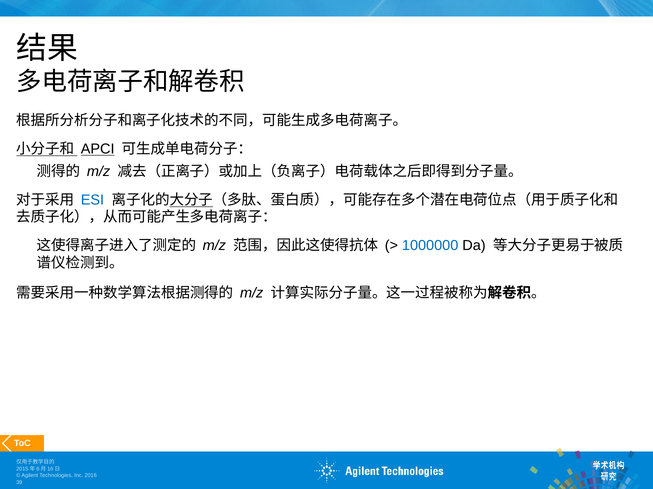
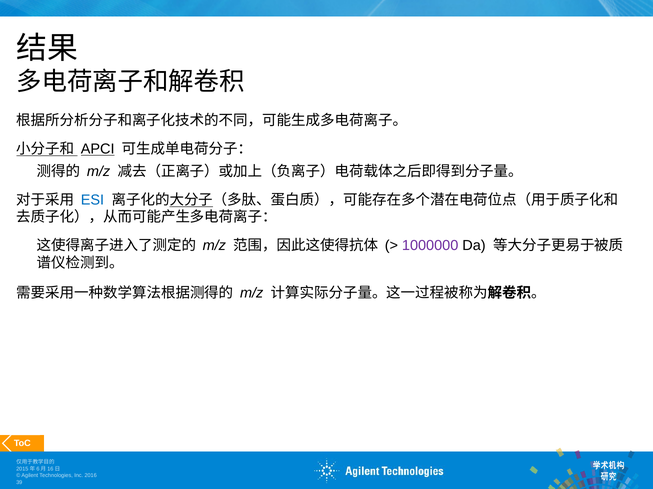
1000000 colour: blue -> purple (430, 246)
